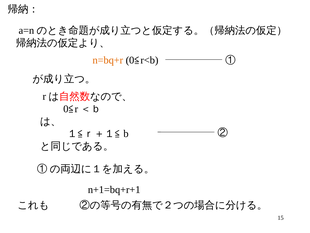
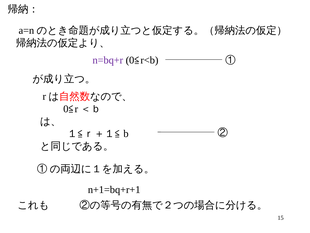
n=bq+r colour: orange -> purple (108, 60)
